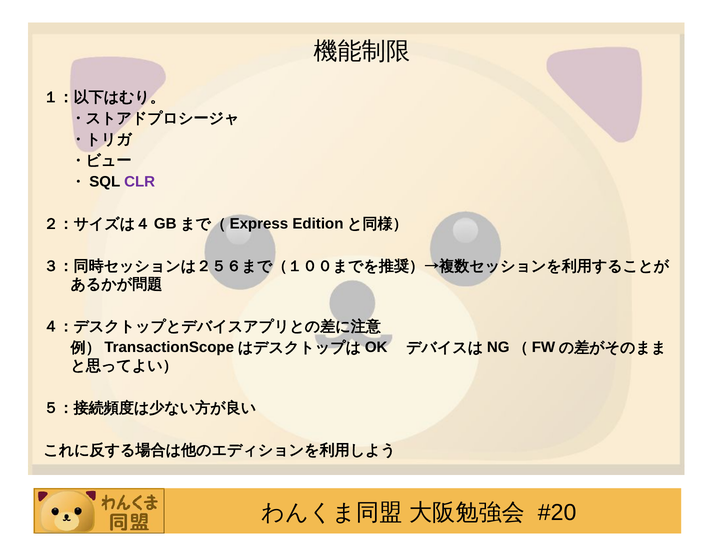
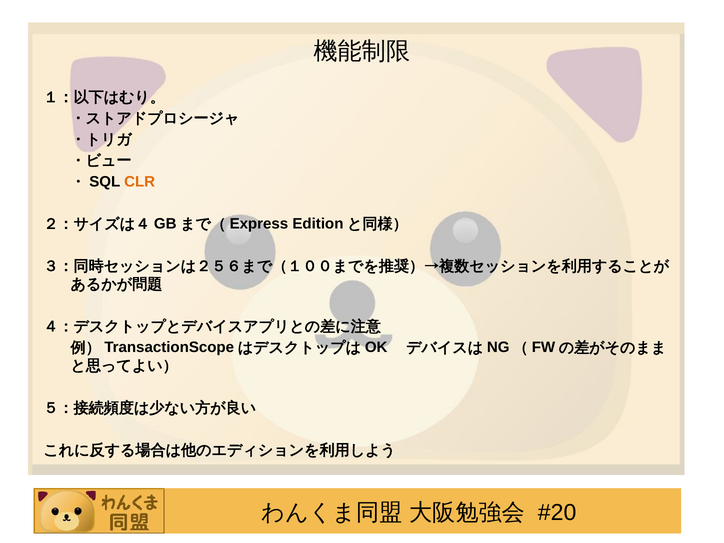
CLR colour: purple -> orange (140, 182)
